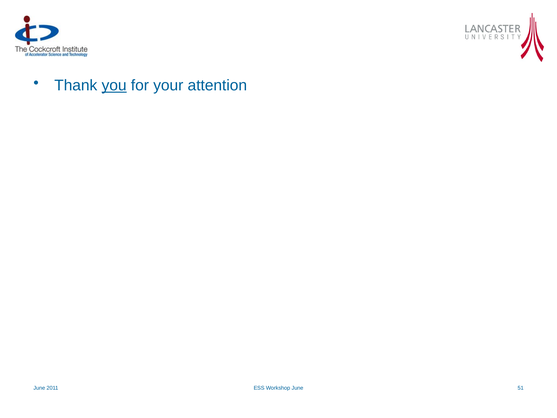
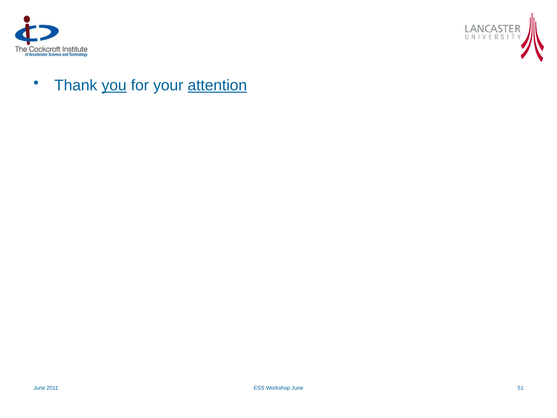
attention underline: none -> present (217, 85)
